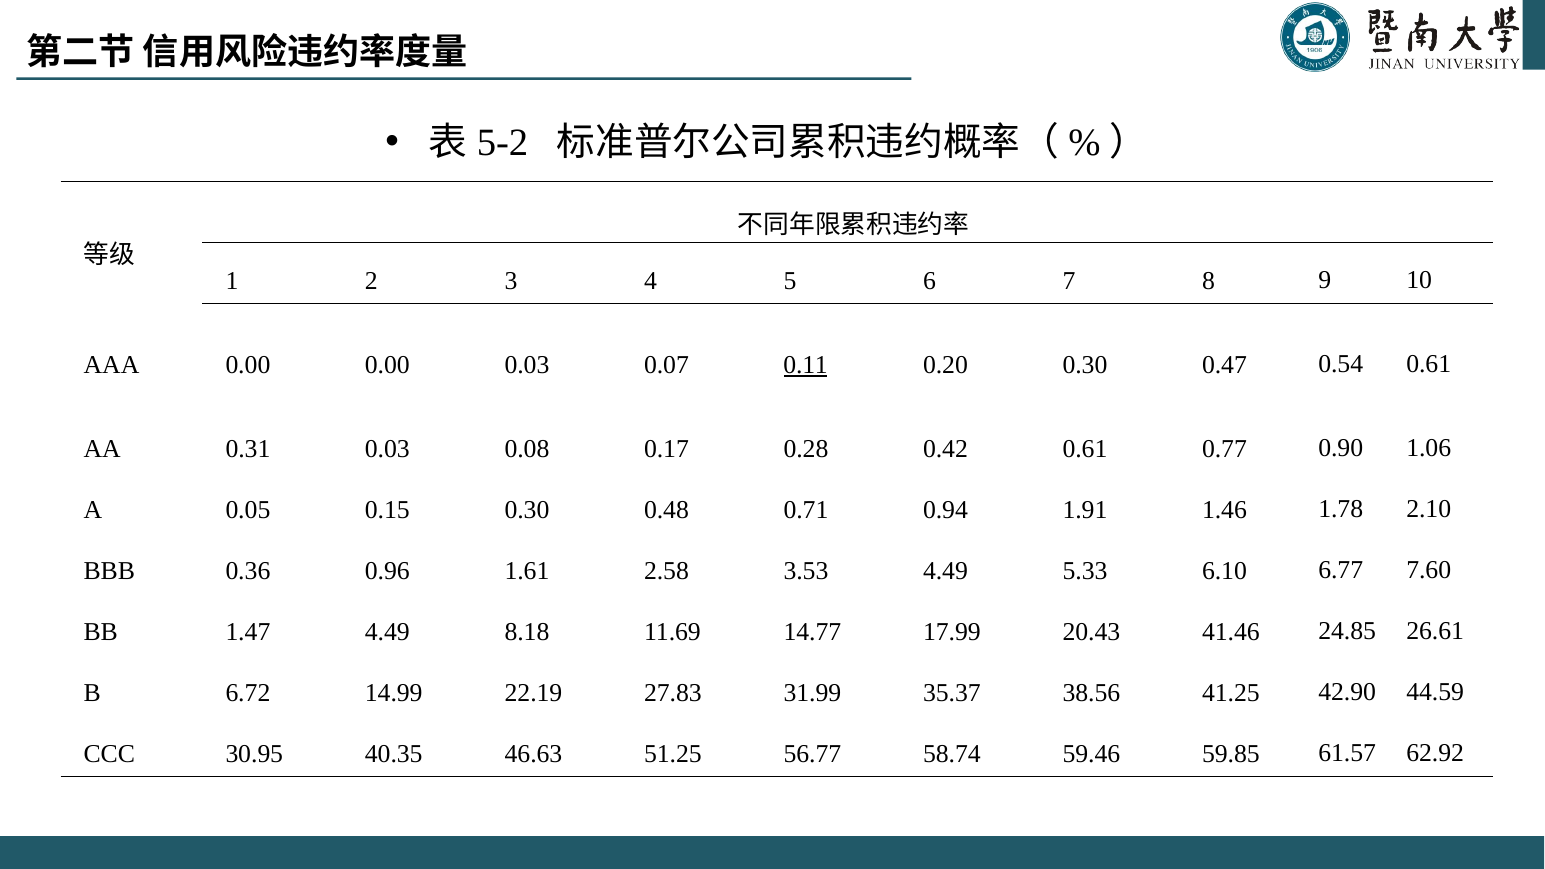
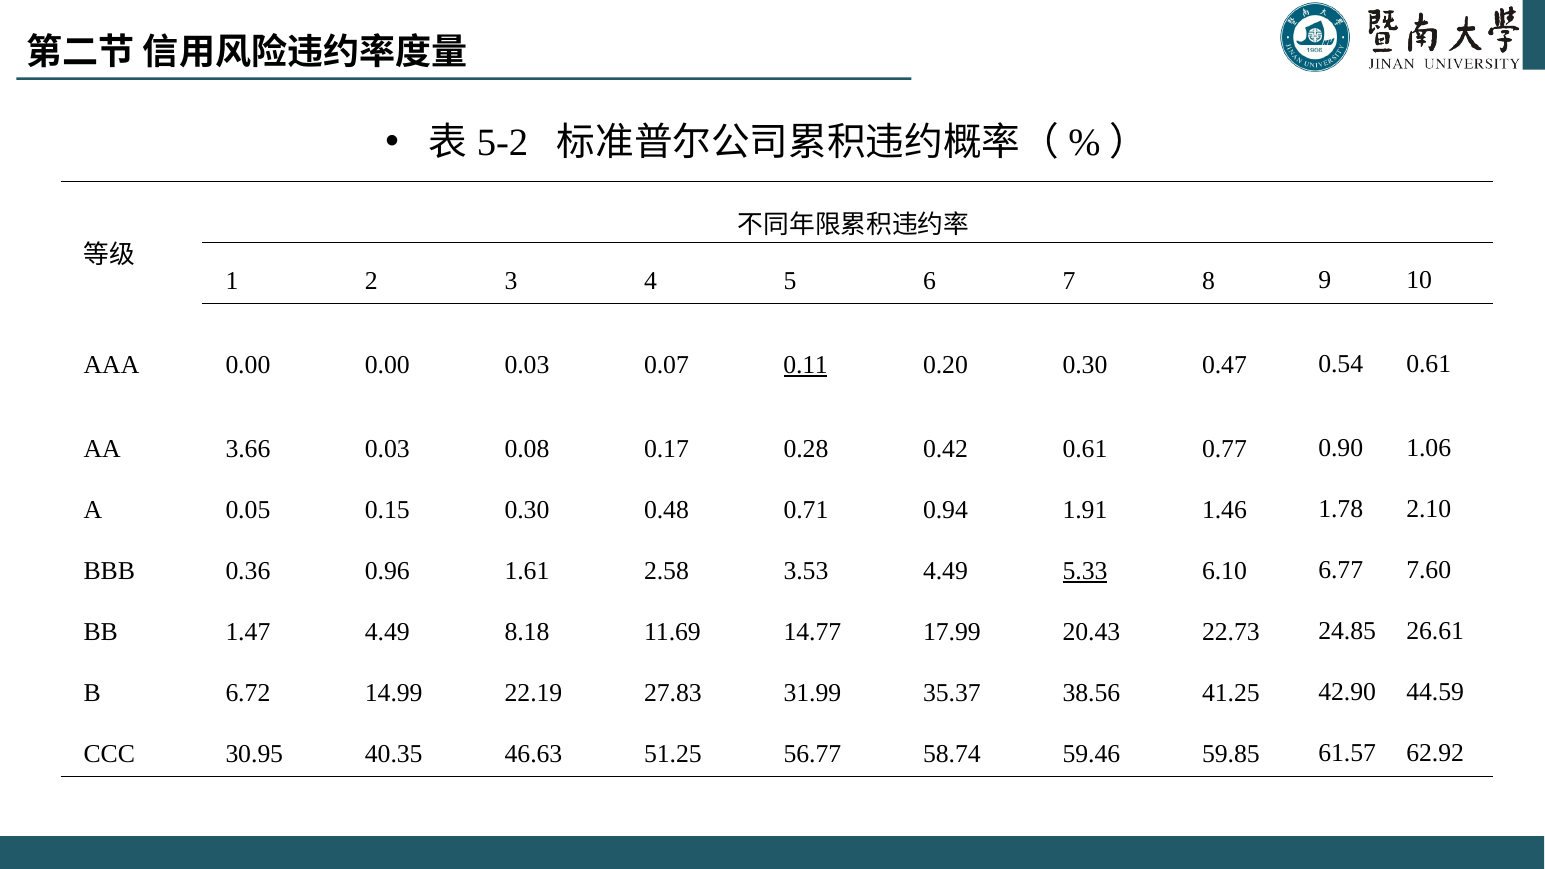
0.31: 0.31 -> 3.66 (248, 449)
5.33 underline: none -> present (1085, 571)
41.46: 41.46 -> 22.73 (1231, 632)
